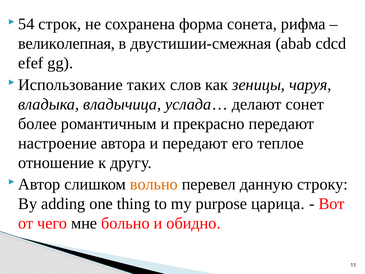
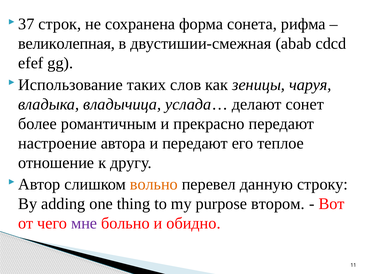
54: 54 -> 37 (26, 24)
царица: царица -> втором (278, 204)
мне colour: black -> purple (84, 223)
